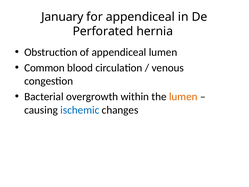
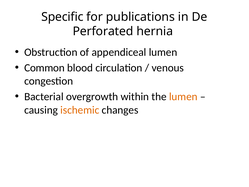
January: January -> Specific (62, 17)
for appendiceal: appendiceal -> publications (140, 17)
ischemic colour: blue -> orange (80, 110)
